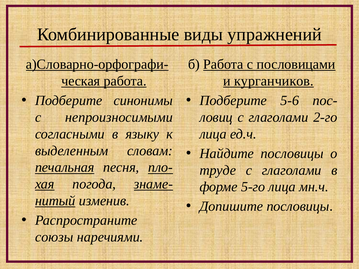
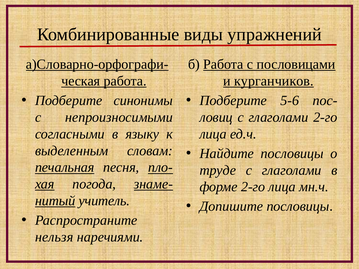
форме 5-го: 5-го -> 2-го (253, 187)
изменив: изменив -> учитель (104, 201)
союзы: союзы -> нельзя (54, 237)
